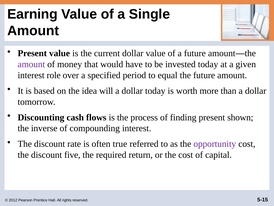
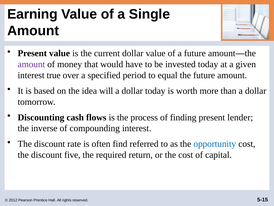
role: role -> true (54, 75)
shown: shown -> lender (240, 117)
true: true -> find (120, 144)
opportunity colour: purple -> blue (215, 144)
